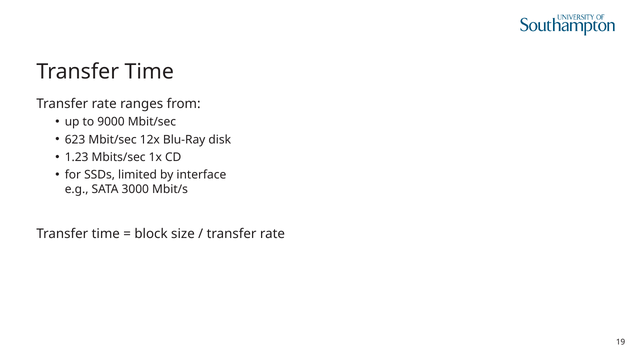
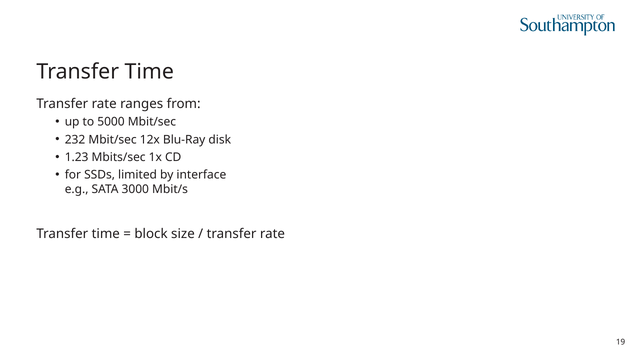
9000: 9000 -> 5000 (111, 122)
623: 623 -> 232 (75, 140)
